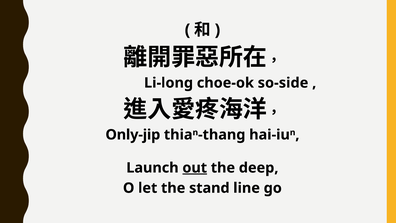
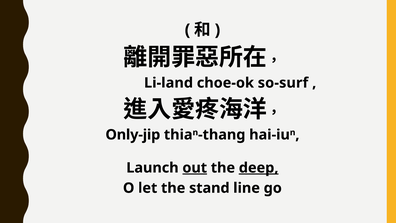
Li-long: Li-long -> Li-land (169, 83)
so-side: so-side -> so-surf (283, 83)
deep underline: none -> present (259, 168)
